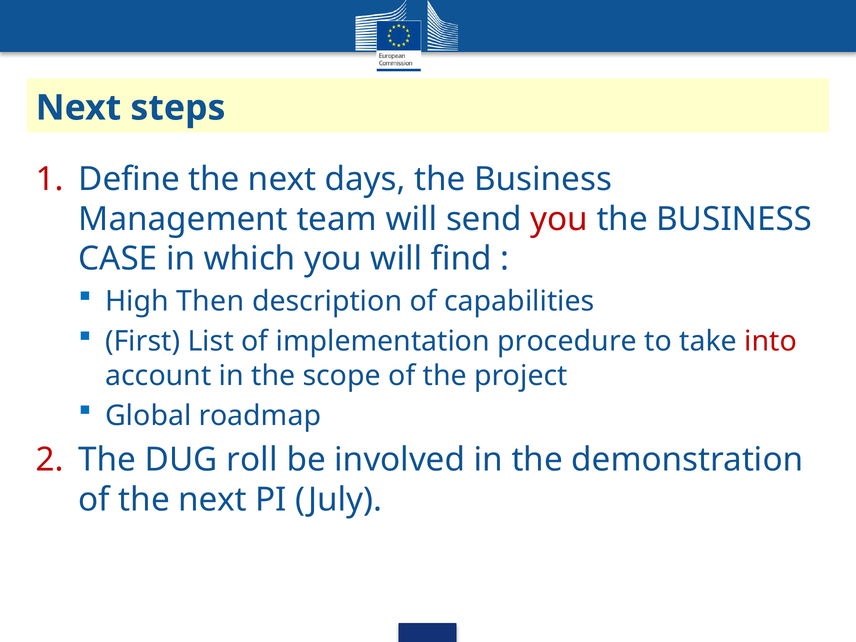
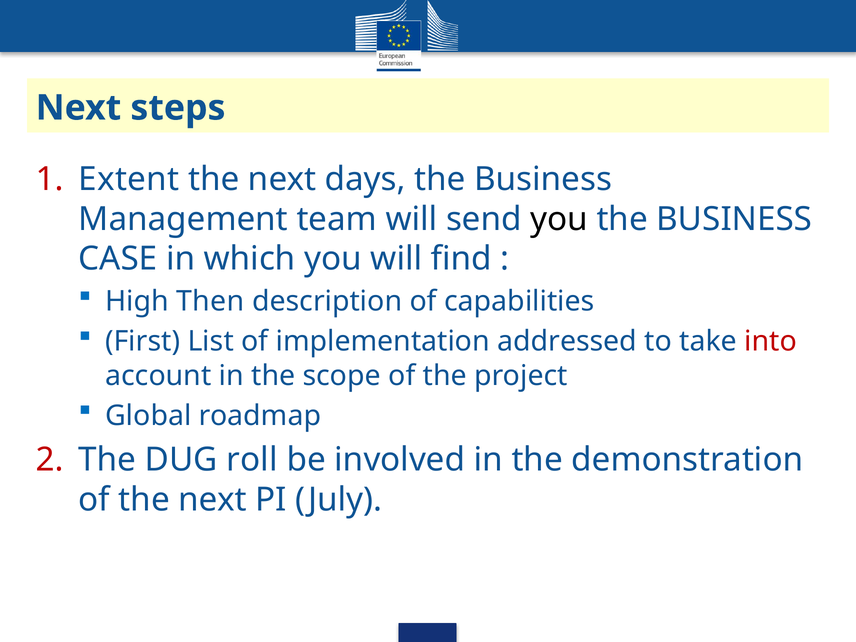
Define: Define -> Extent (129, 179)
you colour: red -> black (559, 219)
procedure: procedure -> addressed (567, 341)
